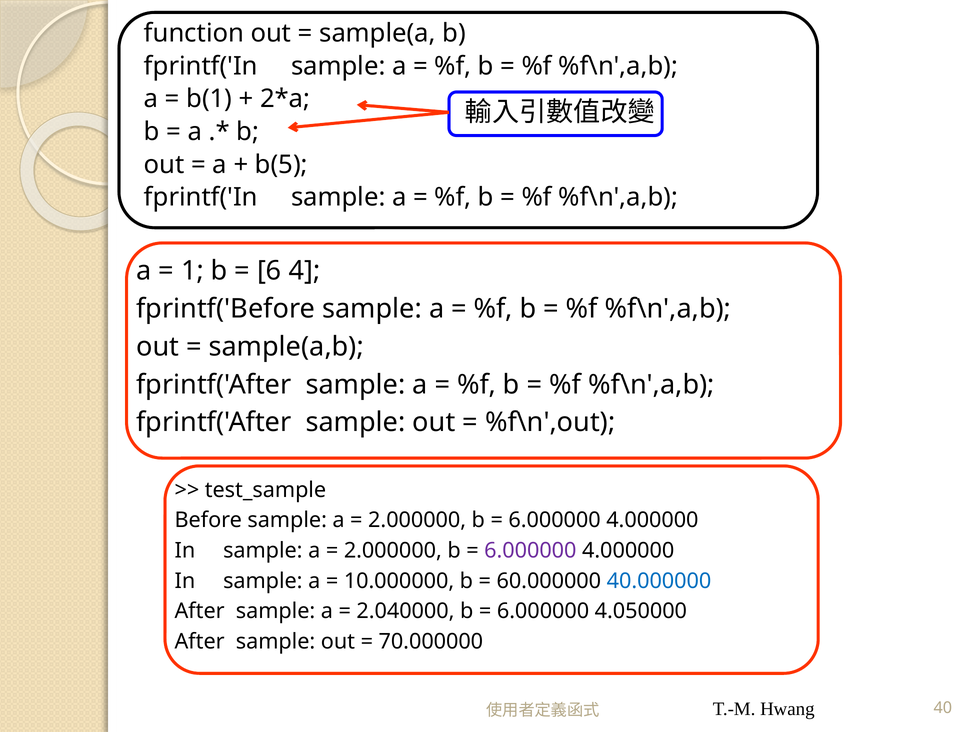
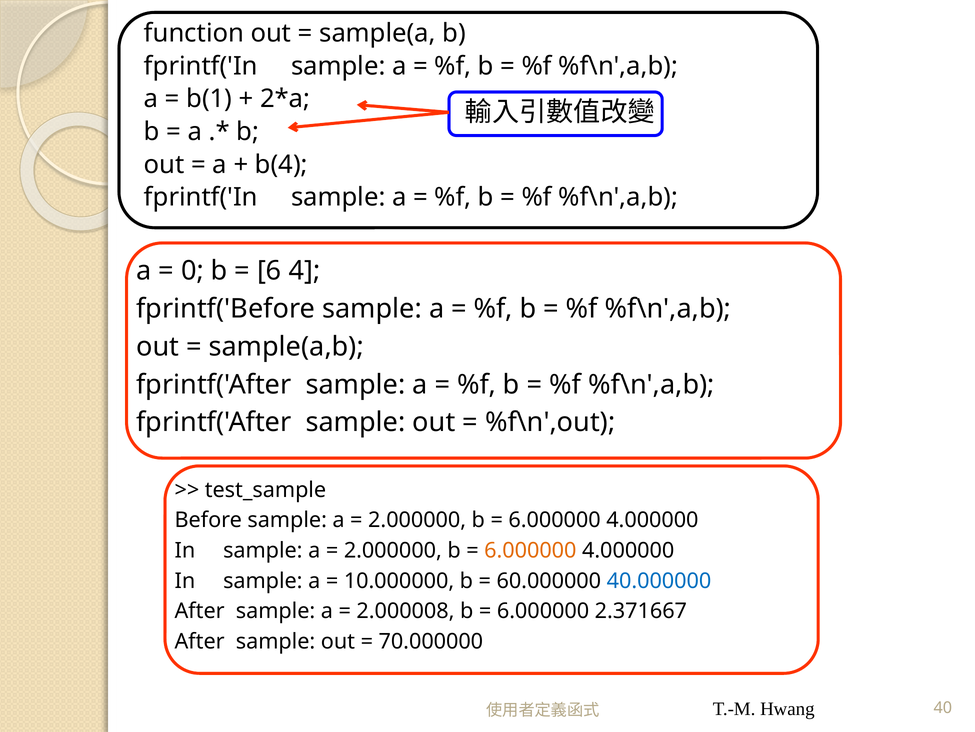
b(5: b(5 -> b(4 (281, 164)
1: 1 -> 0 (192, 270)
6.000000 colour: purple -> orange (530, 550)
2.040000: 2.040000 -> 2.000008 (405, 611)
4.050000: 4.050000 -> 2.371667 (641, 611)
